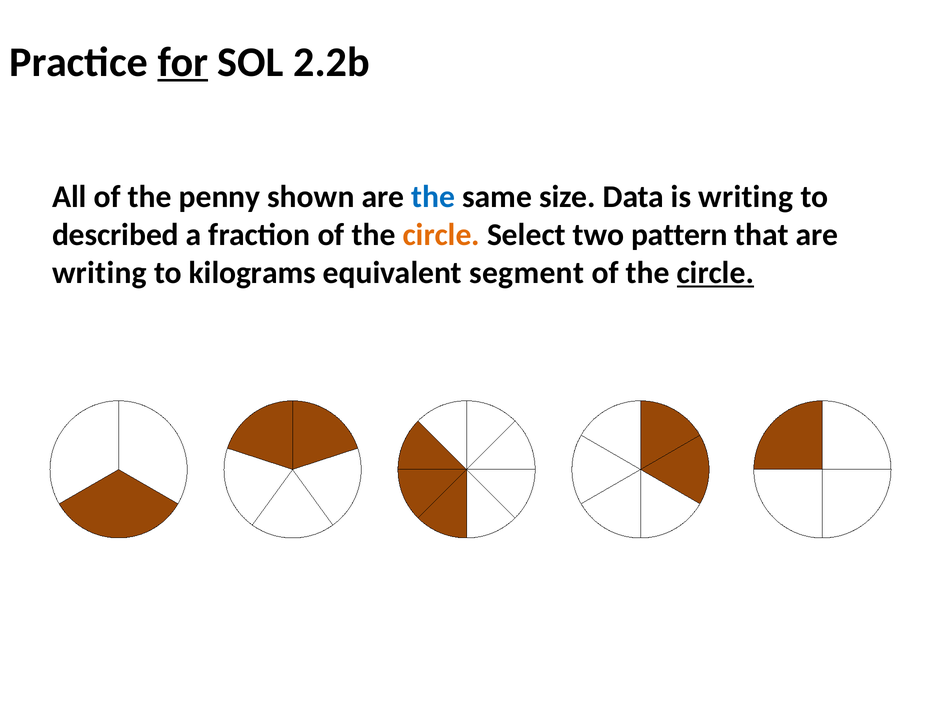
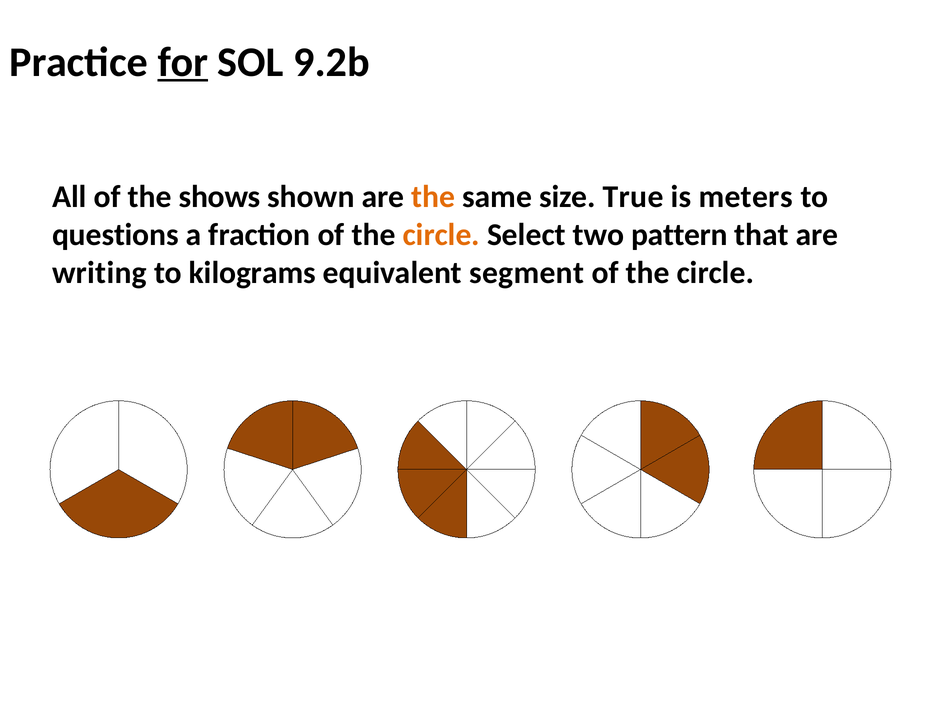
2.2b: 2.2b -> 9.2b (332, 62)
penny: penny -> shows (220, 197)
the colour: blue -> orange (433, 197)
Data: Data -> True (633, 197)
is writing: writing -> meters (746, 197)
described: described -> questions (115, 235)
circle underline: present -> none (715, 273)
